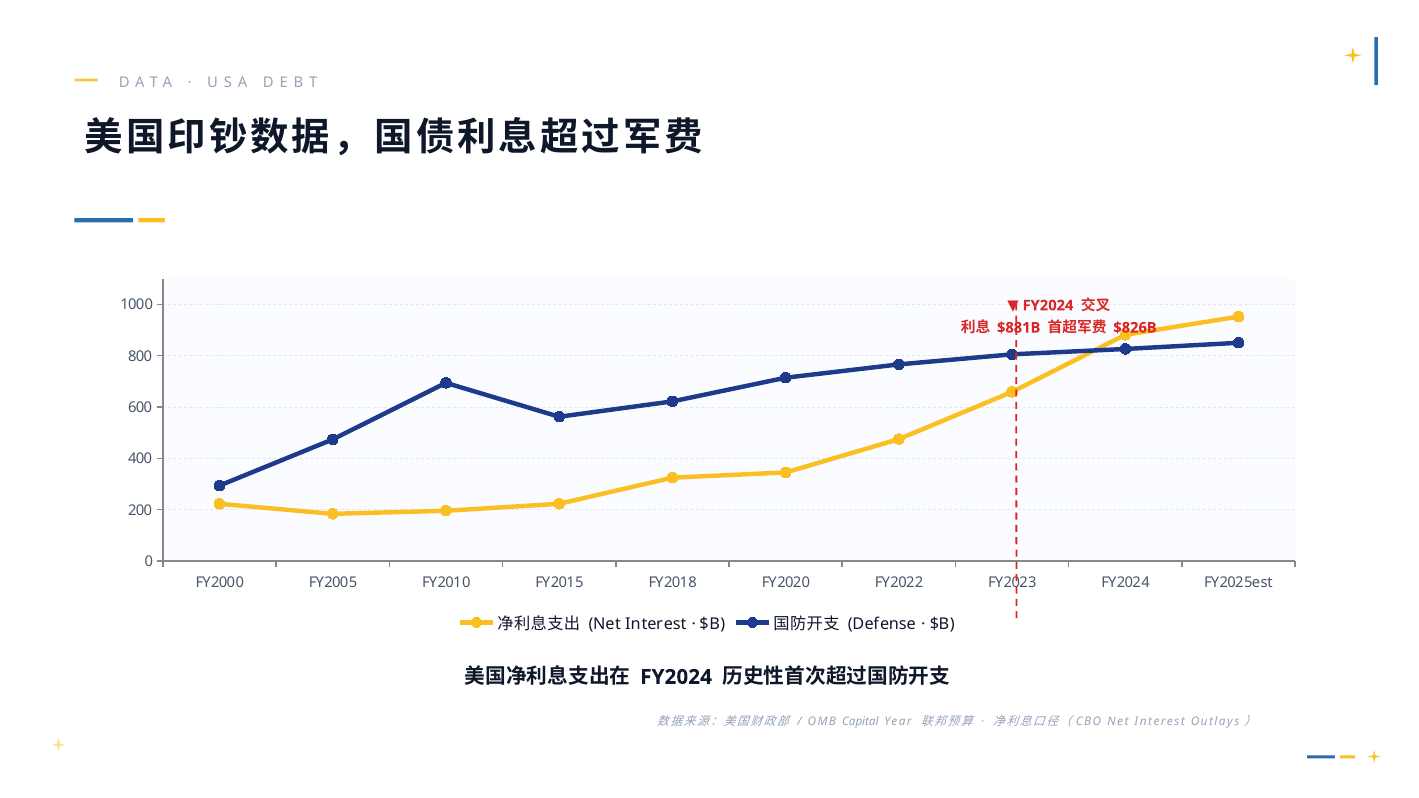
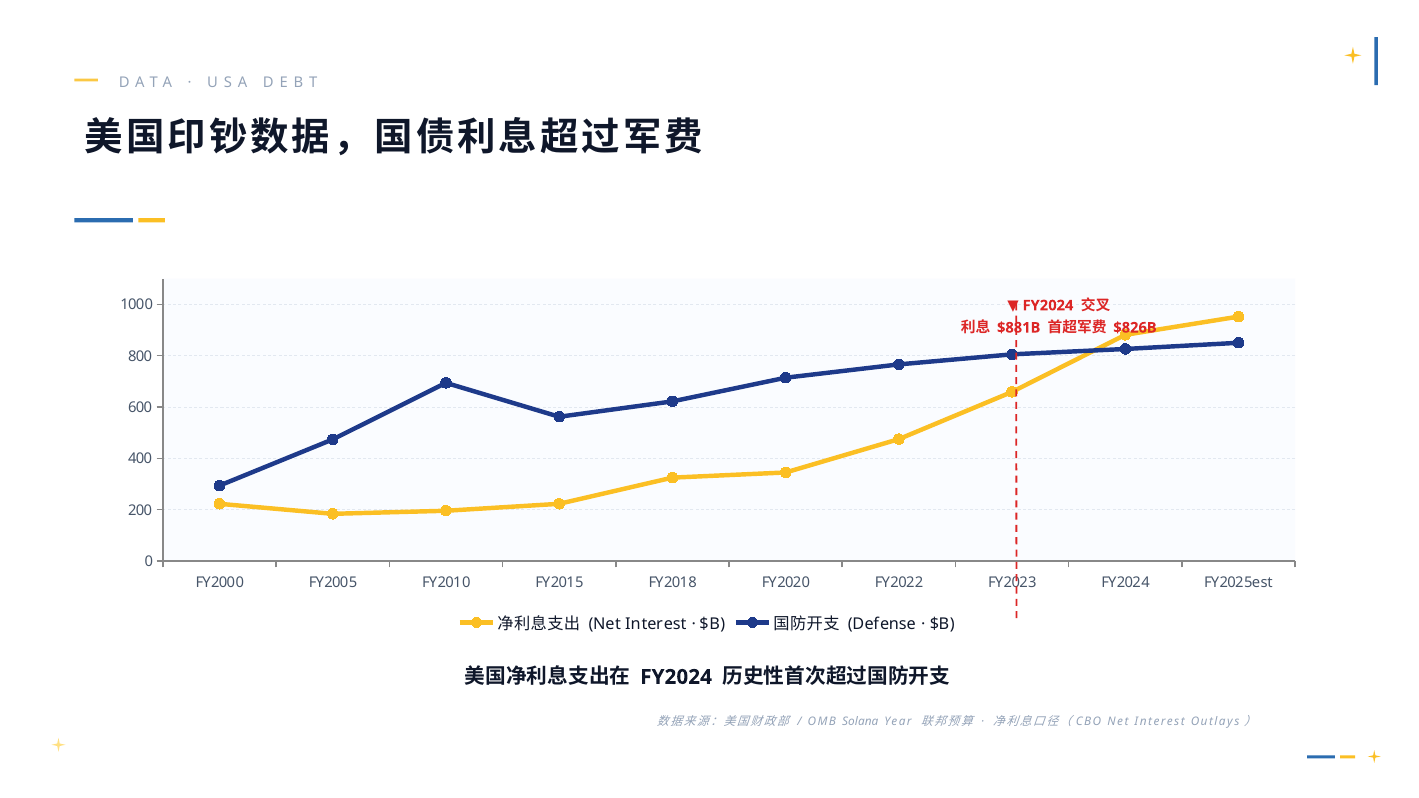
Capital: Capital -> Solana (860, 721)
